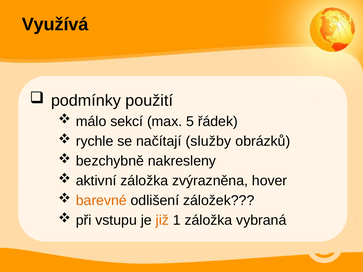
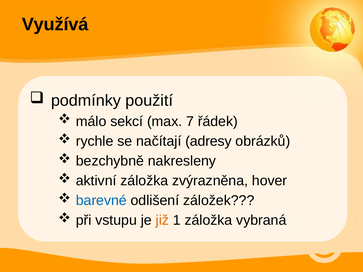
5: 5 -> 7 (190, 121)
služby: služby -> adresy (209, 141)
barevné colour: orange -> blue (101, 201)
